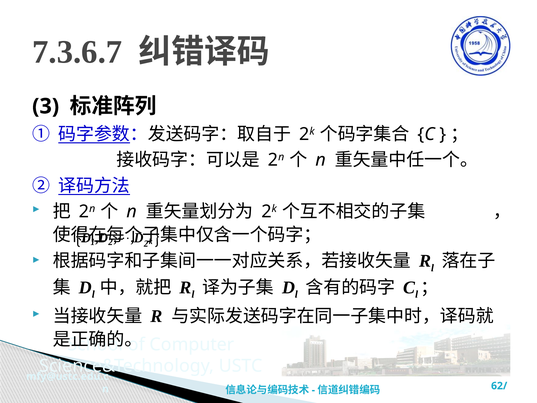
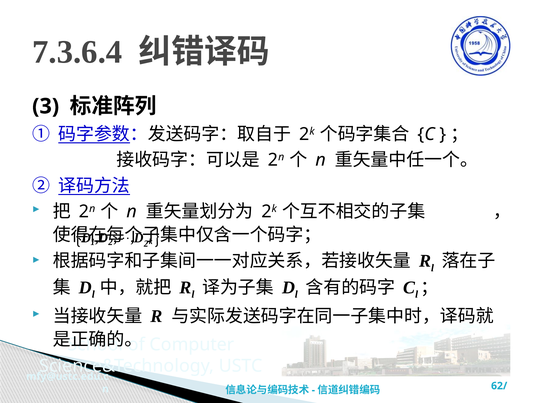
7.3.6.7: 7.3.6.7 -> 7.3.6.4 (77, 52)
